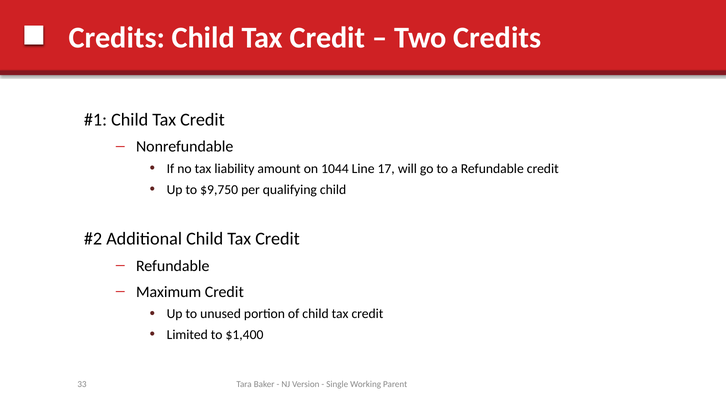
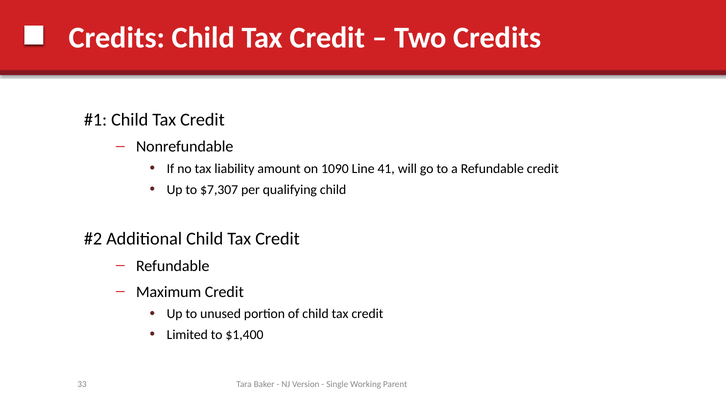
1044: 1044 -> 1090 (335, 169)
17: 17 -> 41 (386, 169)
$9,750: $9,750 -> $7,307 (219, 190)
